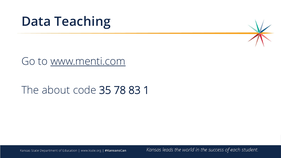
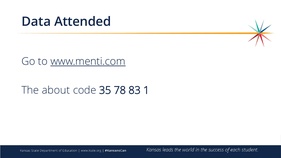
Teaching: Teaching -> Attended (83, 22)
